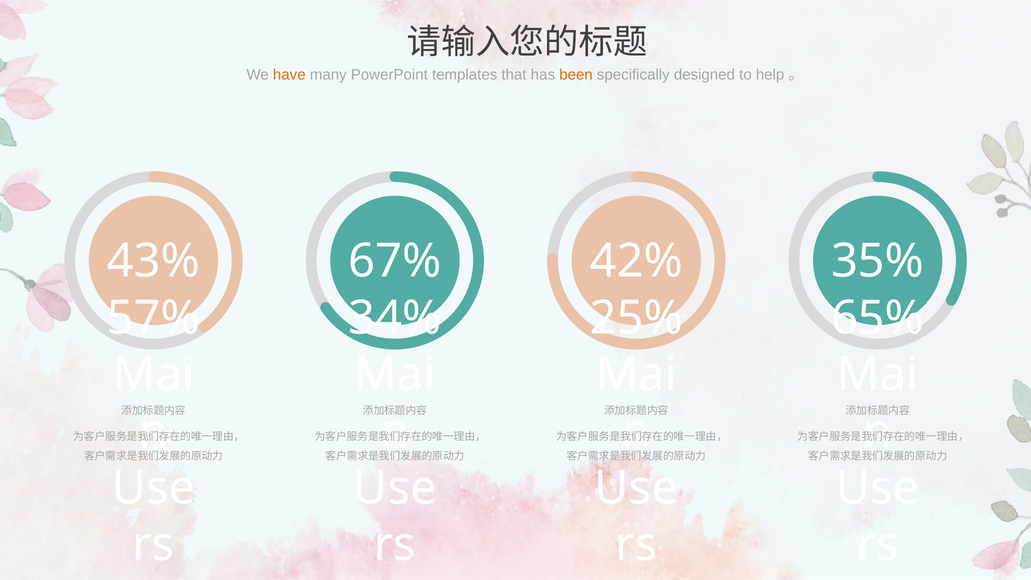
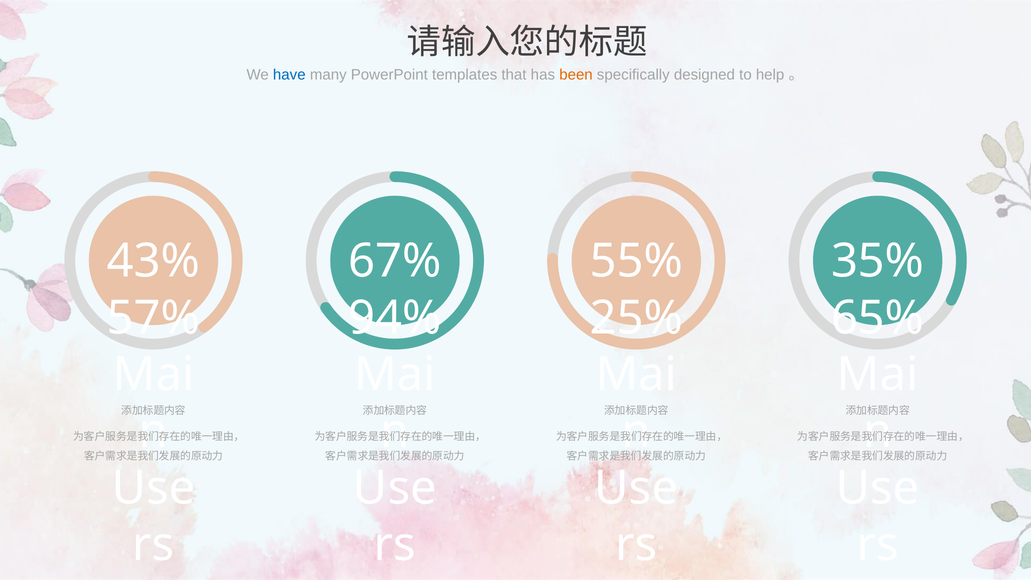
have colour: orange -> blue (289, 75)
42%: 42% -> 55% (636, 261)
34%: 34% -> 94% (395, 318)
